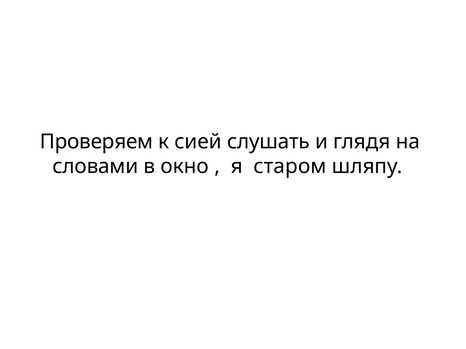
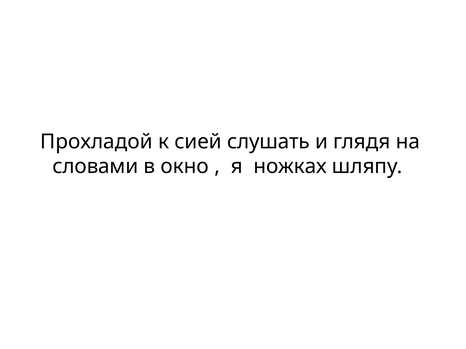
Проверяем: Проверяем -> Прохладой (96, 142)
старом: старом -> ножках (290, 167)
